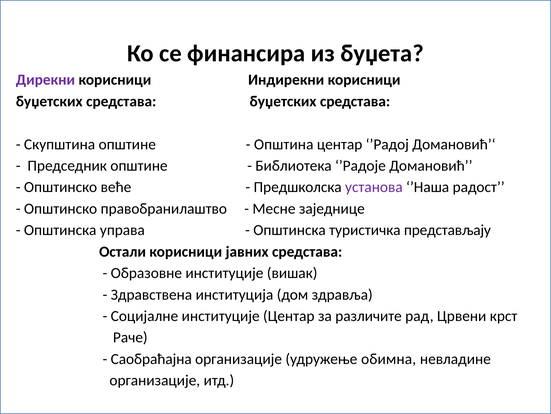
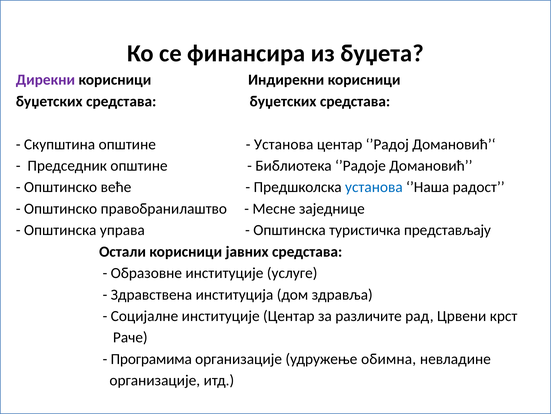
Општина: Општина -> Установа (284, 144)
установа colour: purple -> blue (374, 187)
вишак: вишак -> услуге (292, 273)
Саобраћајна: Саобраћајна -> Програмима (151, 358)
